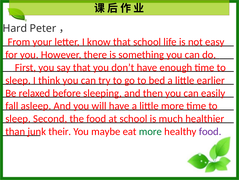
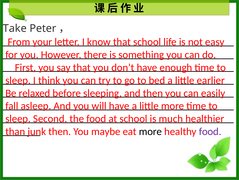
Hard: Hard -> Take (15, 28)
their: their -> then (60, 131)
more colour: green -> black (150, 131)
